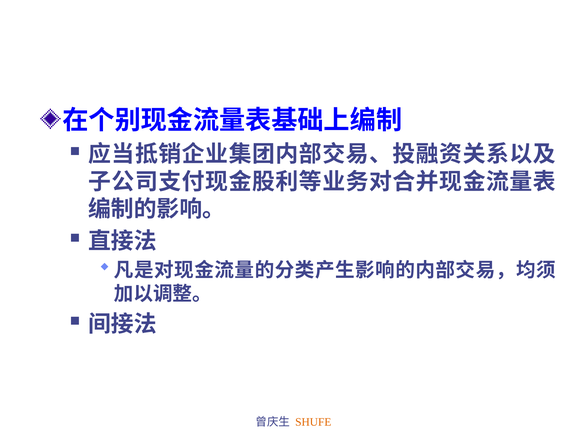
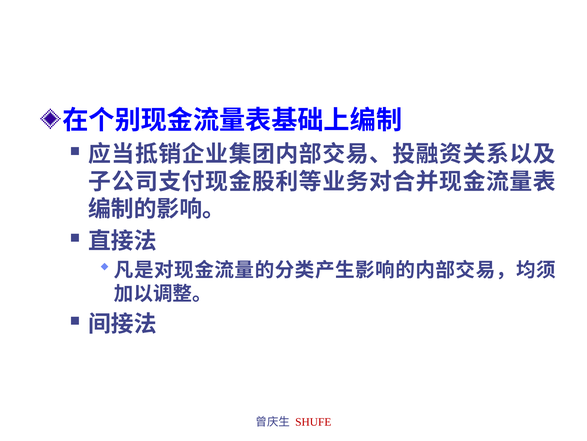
SHUFE colour: orange -> red (313, 421)
